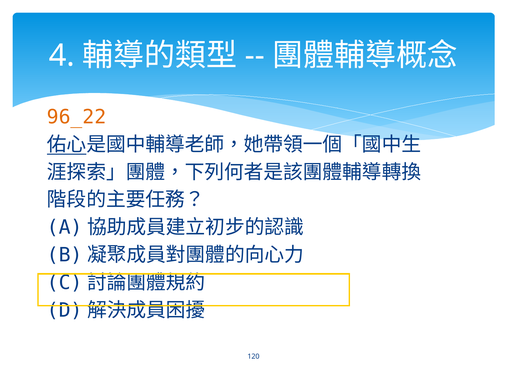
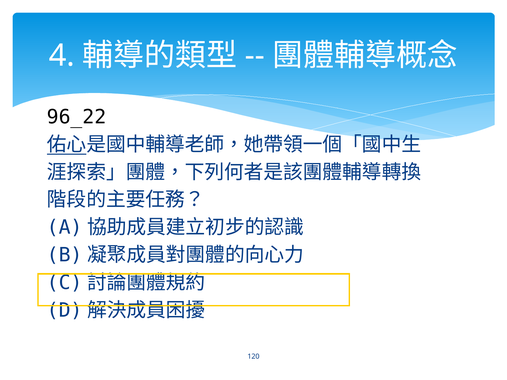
96_22 colour: orange -> black (77, 117)
